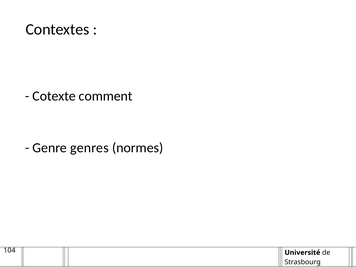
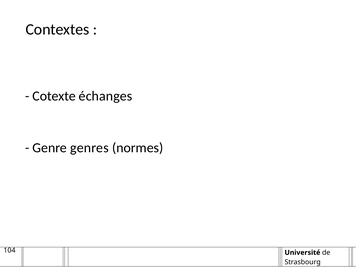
comment: comment -> échanges (106, 96)
